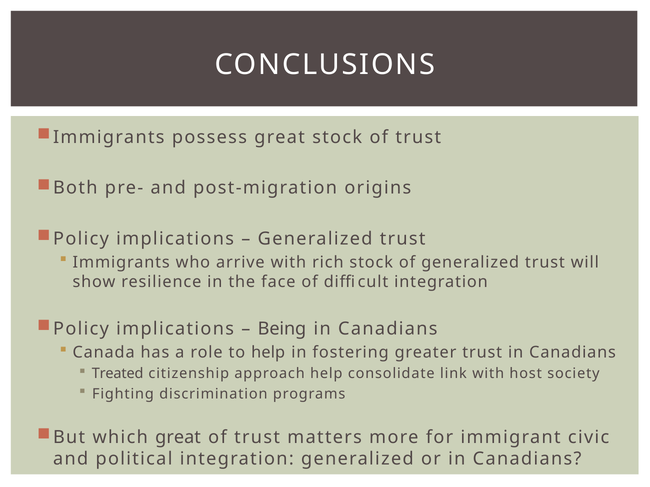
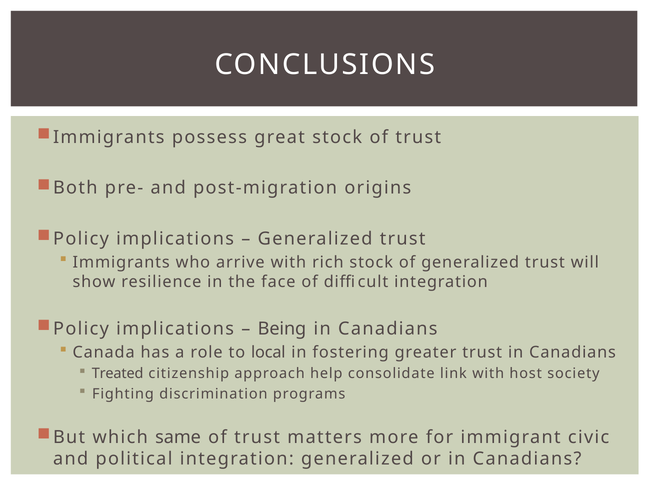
to help: help -> local (268, 353)
which great: great -> same (178, 438)
